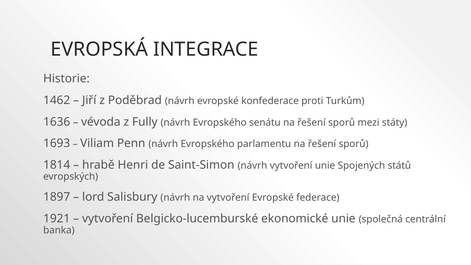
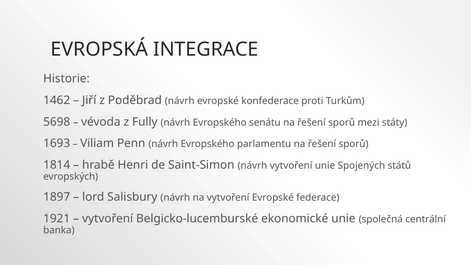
1636: 1636 -> 5698 (57, 122)
